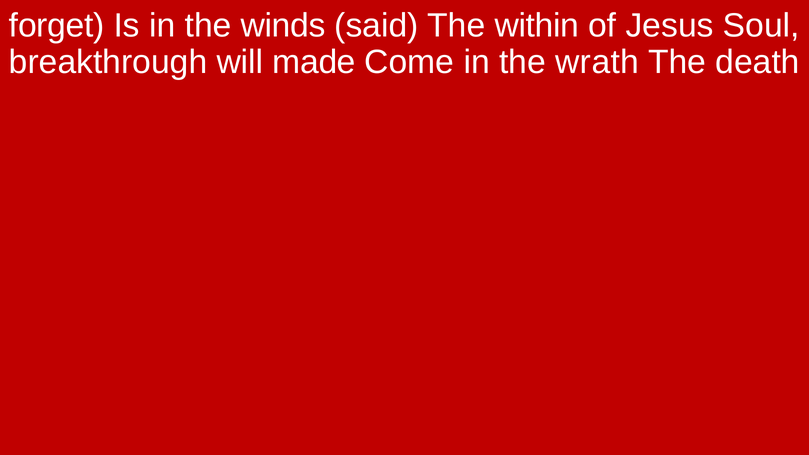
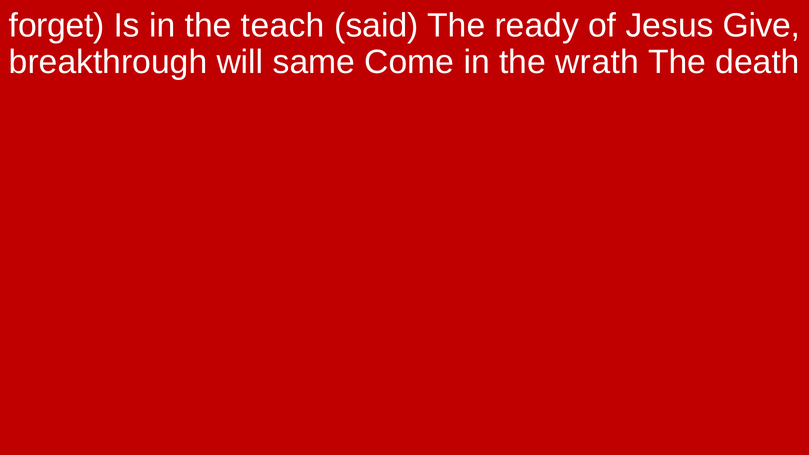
winds: winds -> teach (283, 26)
within: within -> ready (537, 26)
Soul: Soul -> Give (761, 26)
made: made -> same (314, 62)
